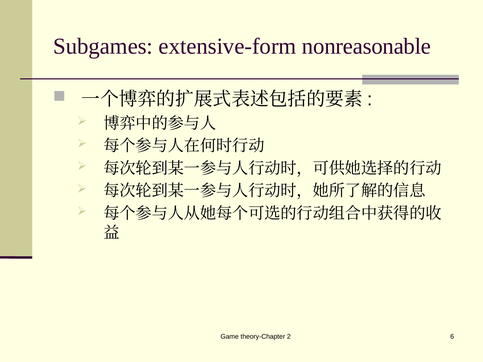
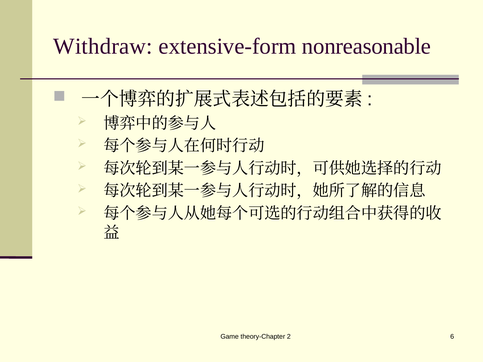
Subgames: Subgames -> Withdraw (103, 46)
